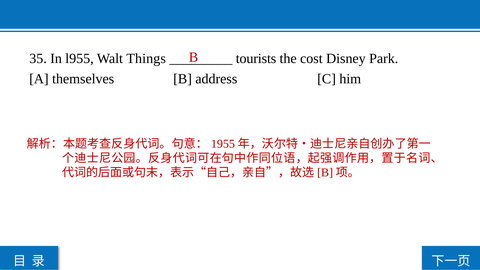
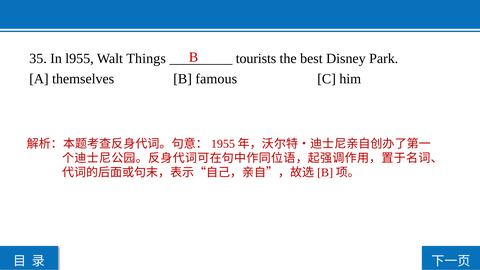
cost: cost -> best (311, 59)
address: address -> famous (216, 79)
